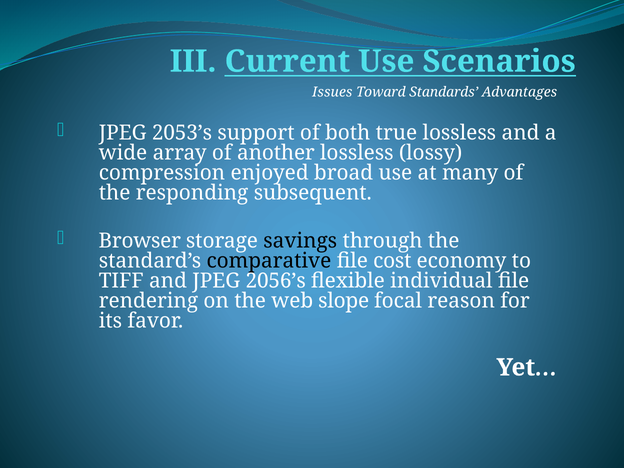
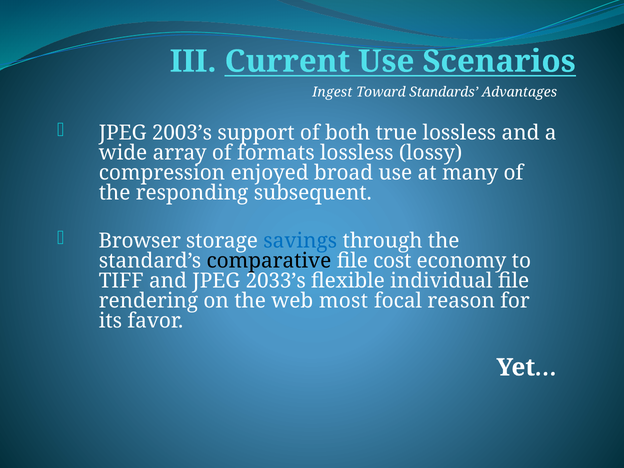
Issues: Issues -> Ingest (332, 92)
2053’s: 2053’s -> 2003’s (182, 133)
another: another -> formats (276, 153)
savings colour: black -> blue (300, 241)
2056’s: 2056’s -> 2033’s (276, 281)
slope: slope -> most (343, 301)
